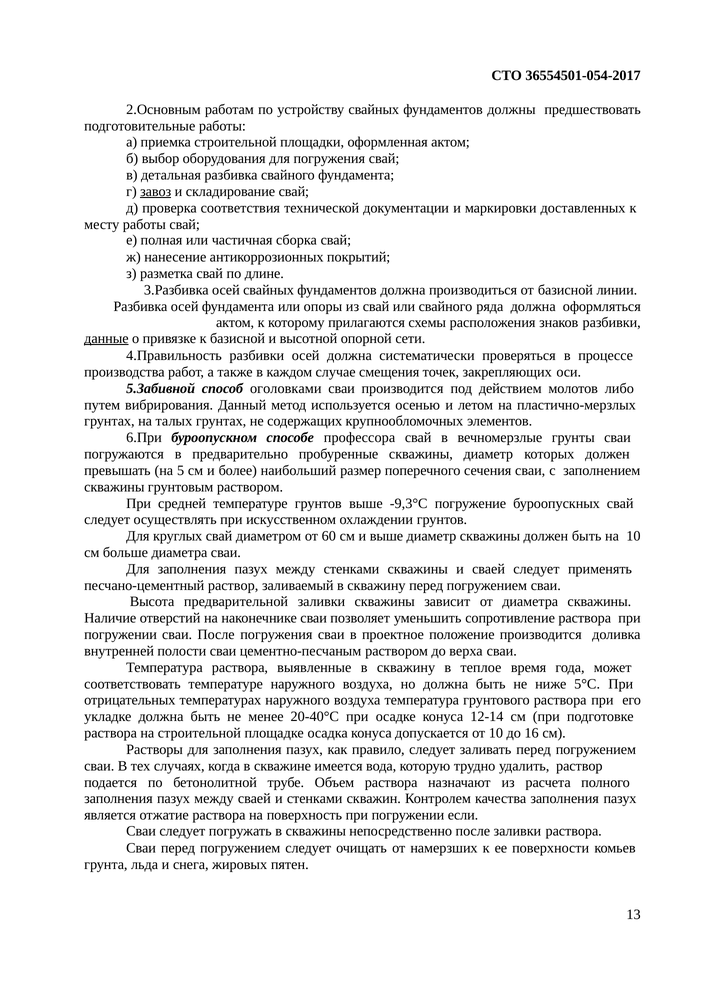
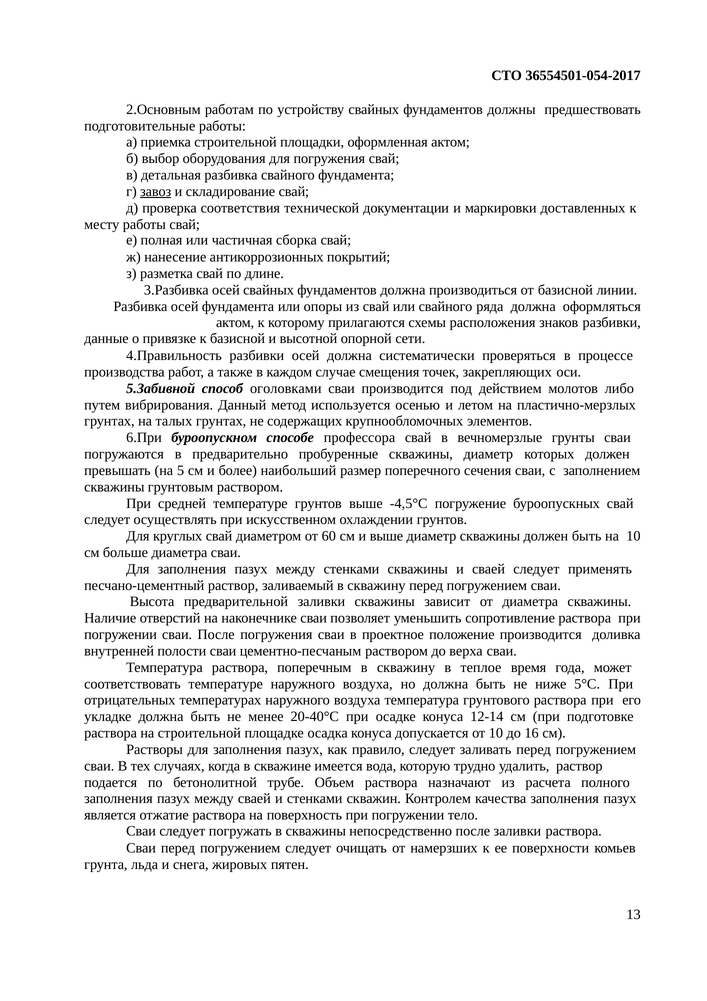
данные underline: present -> none (106, 338)
-9,3°С: -9,3°С -> -4,5°С (409, 503)
выявленные: выявленные -> поперечным (314, 667)
если: если -> тело (463, 815)
